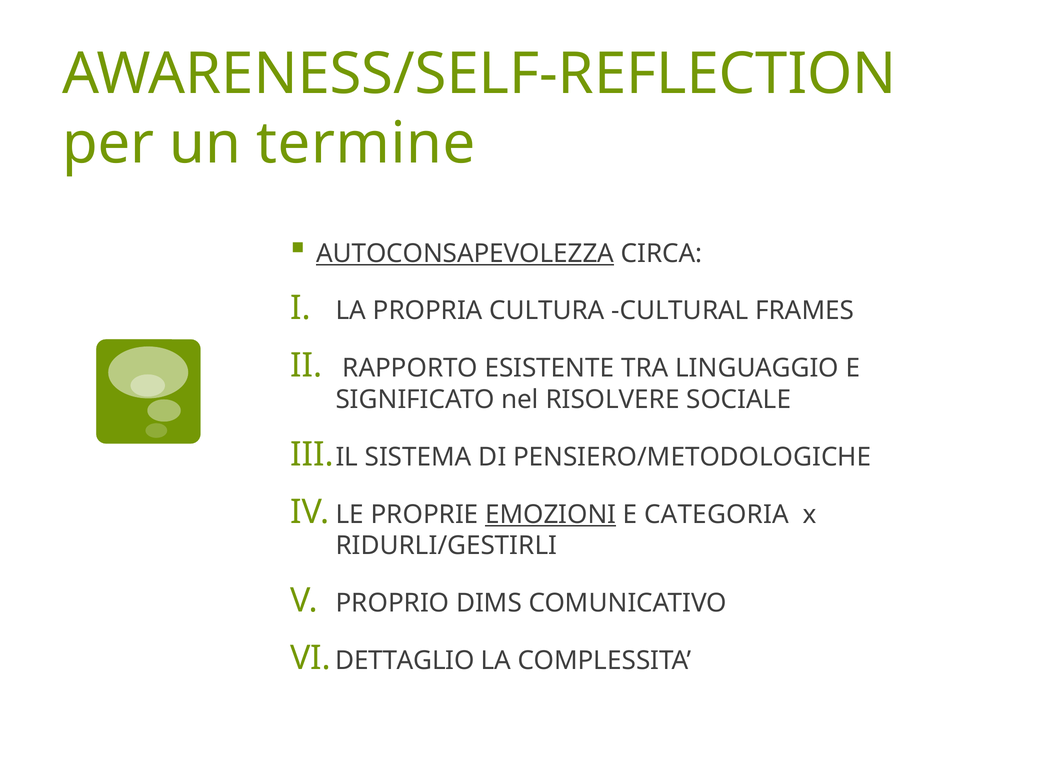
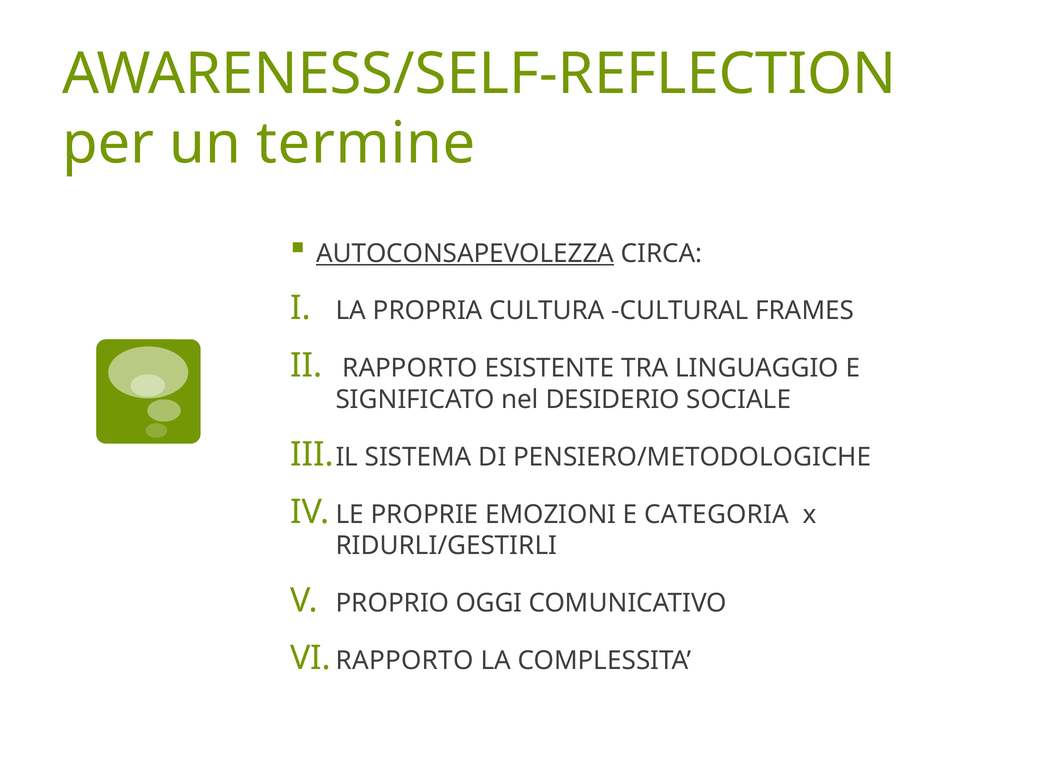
RISOLVERE: RISOLVERE -> DESIDERIO (613, 400)
EMOZIONI underline: present -> none (551, 514)
DIMS: DIMS -> OGGI (489, 603)
DETTAGLIO: DETTAGLIO -> RAPPORTO (405, 661)
